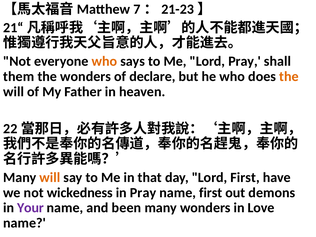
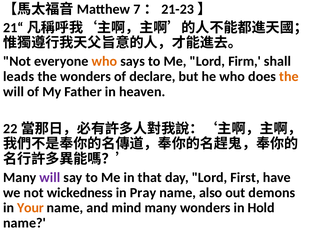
Lord Pray: Pray -> Firm (245, 61)
them: them -> leads (19, 77)
will colour: orange -> purple (50, 177)
name first: first -> also (211, 193)
Your colour: purple -> orange (31, 208)
been: been -> mind (127, 208)
Love: Love -> Hold (261, 208)
